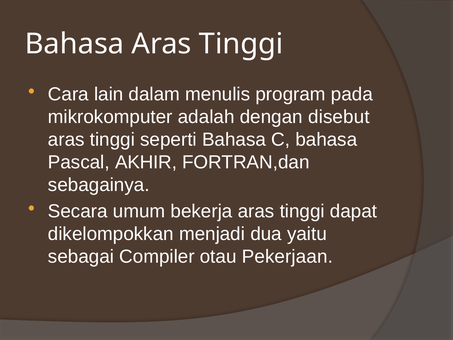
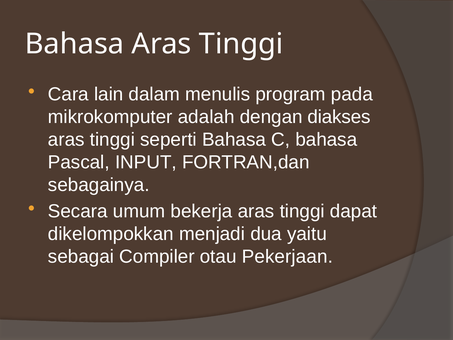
disebut: disebut -> diakses (339, 117)
AKHIR: AKHIR -> INPUT (146, 162)
